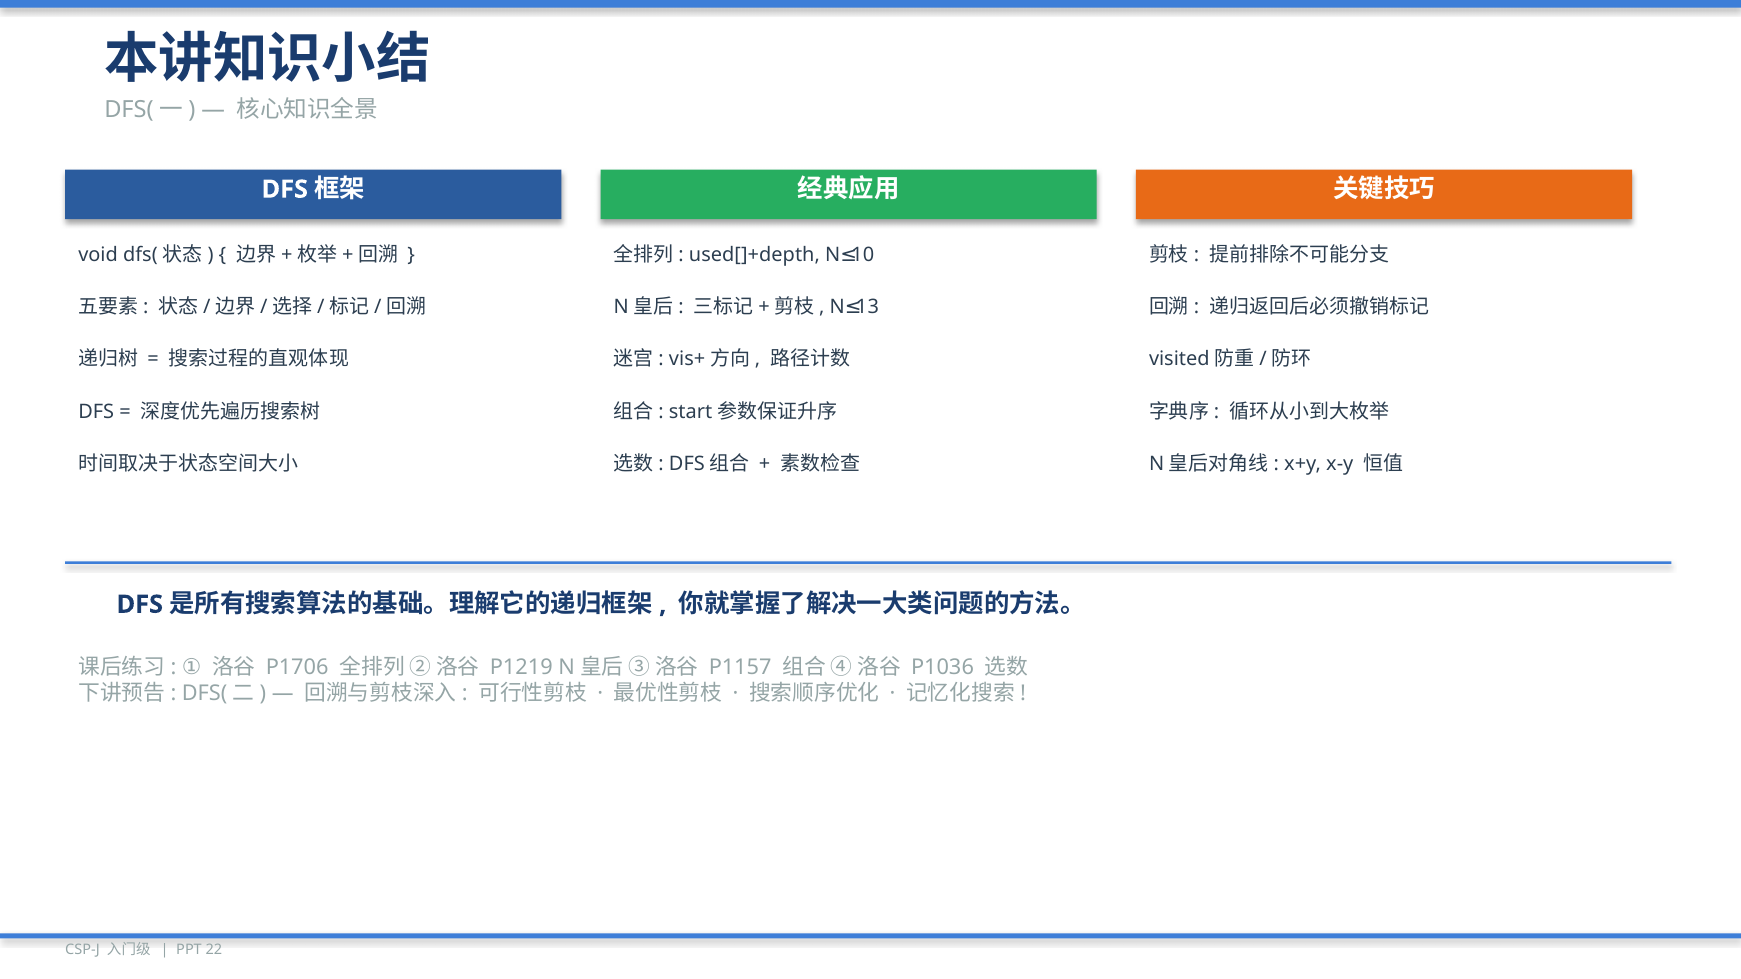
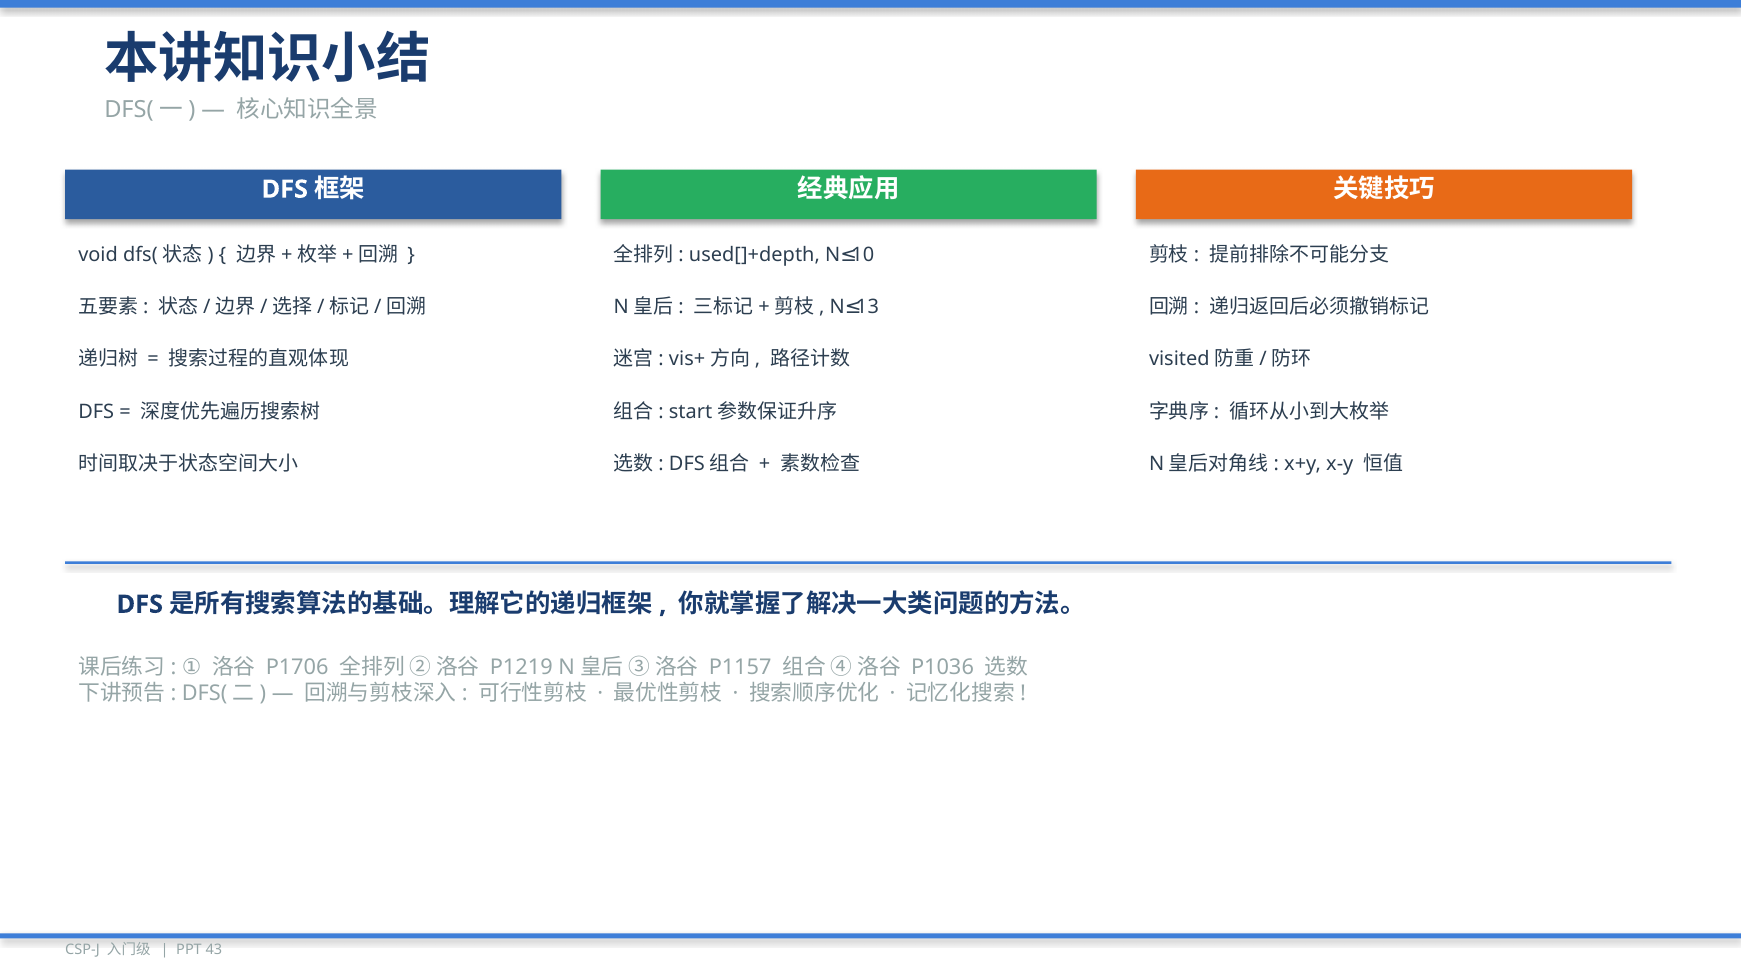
22: 22 -> 43 (214, 950)
